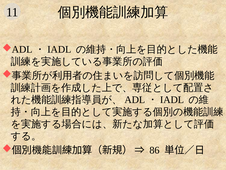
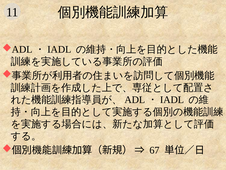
86: 86 -> 67 (154, 150)
